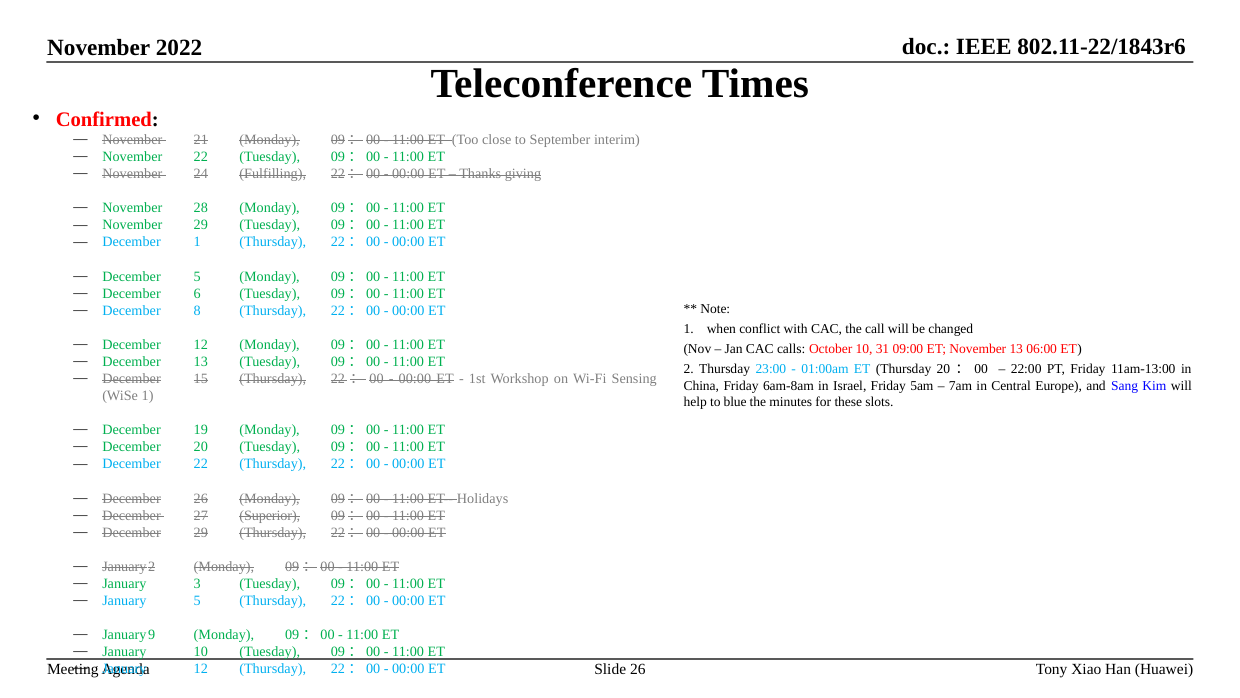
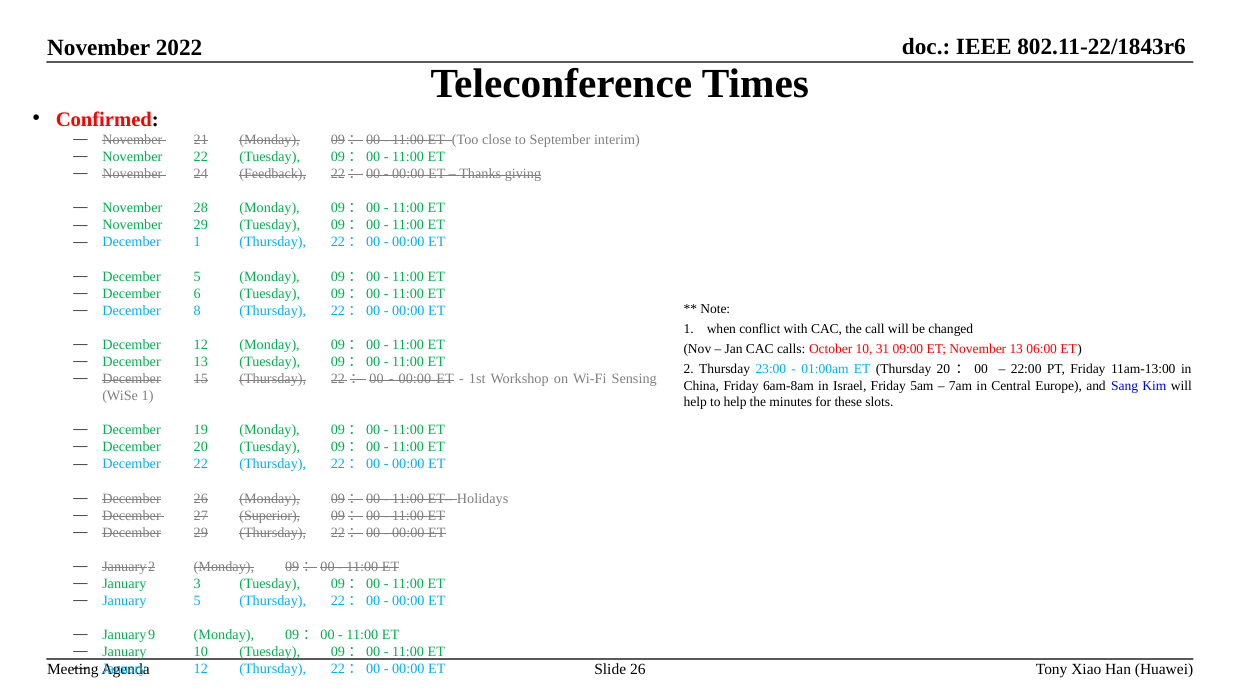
Fulfilling: Fulfilling -> Feedback (273, 174)
to blue: blue -> help (735, 402)
